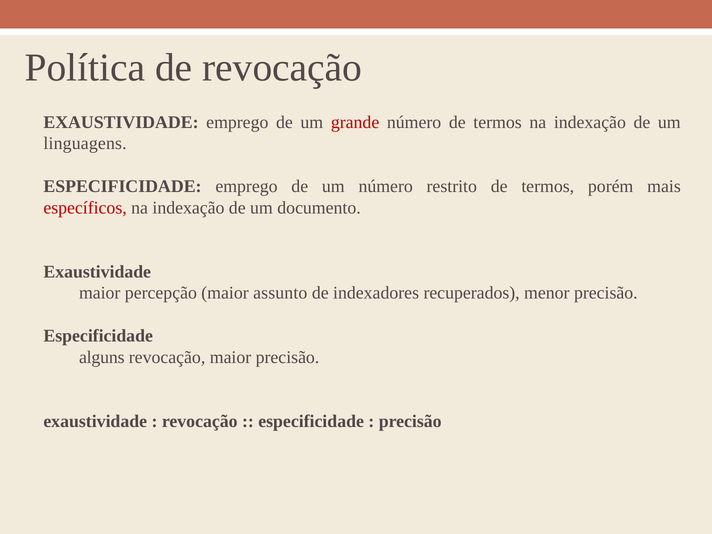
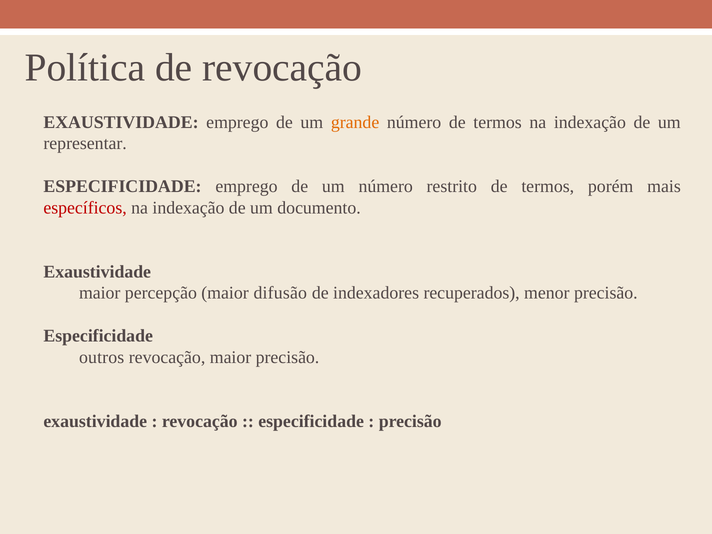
grande colour: red -> orange (355, 122)
linguagens: linguagens -> representar (85, 144)
assunto: assunto -> difusão (280, 293)
alguns: alguns -> outros (102, 357)
